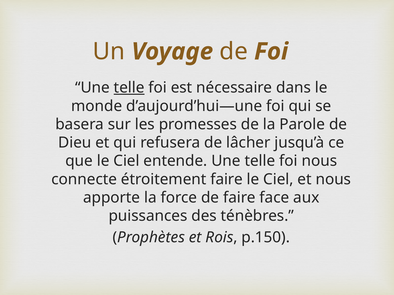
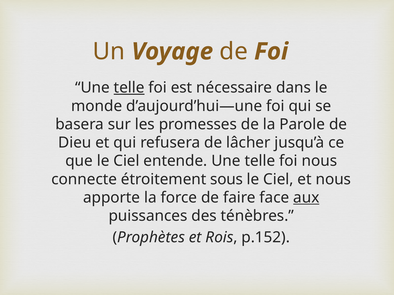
étroitement faire: faire -> sous (227, 180)
aux underline: none -> present (306, 198)
p.150: p.150 -> p.152 (266, 238)
